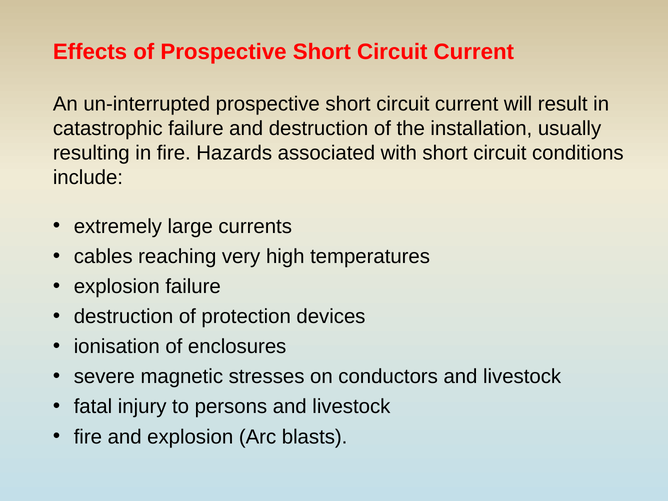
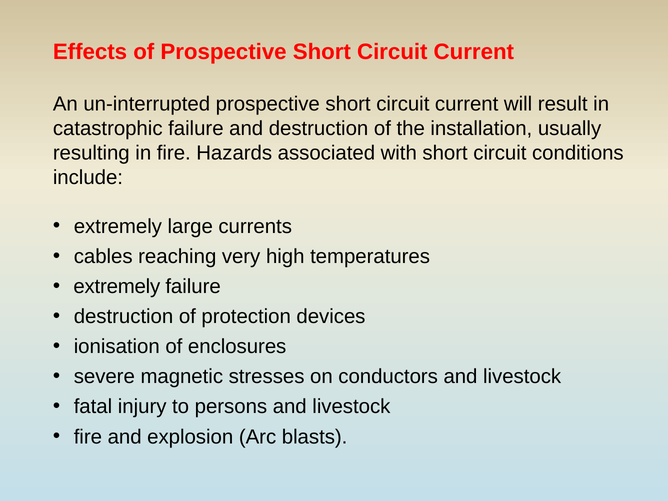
explosion: explosion -> extremely (117, 286)
